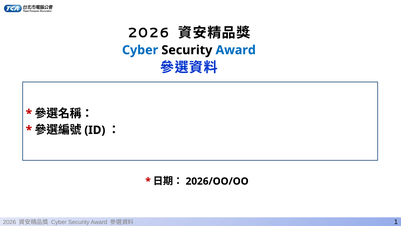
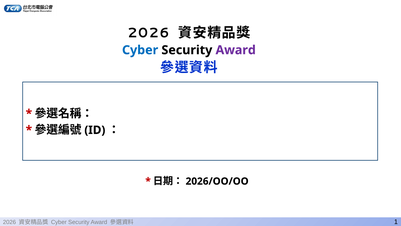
Award colour: blue -> purple (236, 50)
